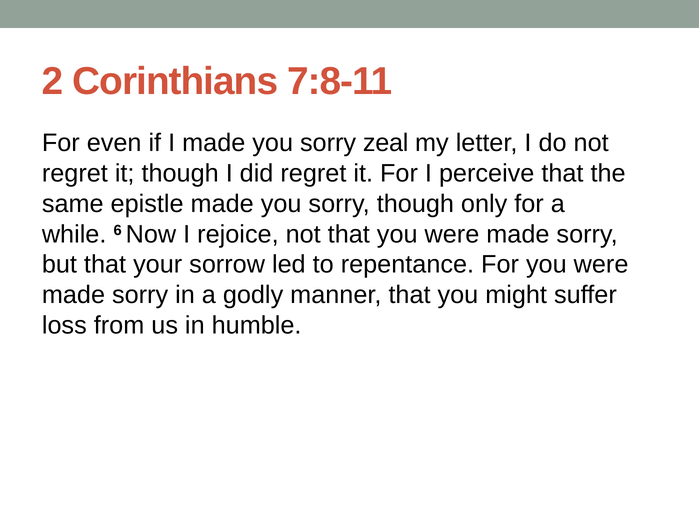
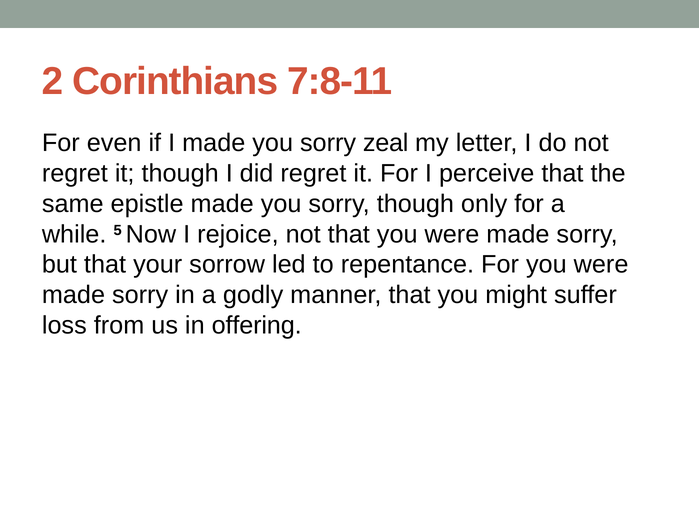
6: 6 -> 5 (118, 230)
humble: humble -> offering (257, 325)
